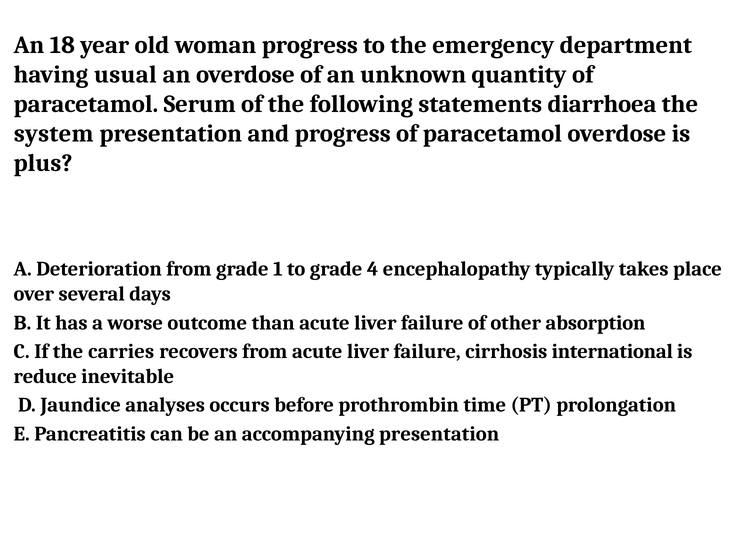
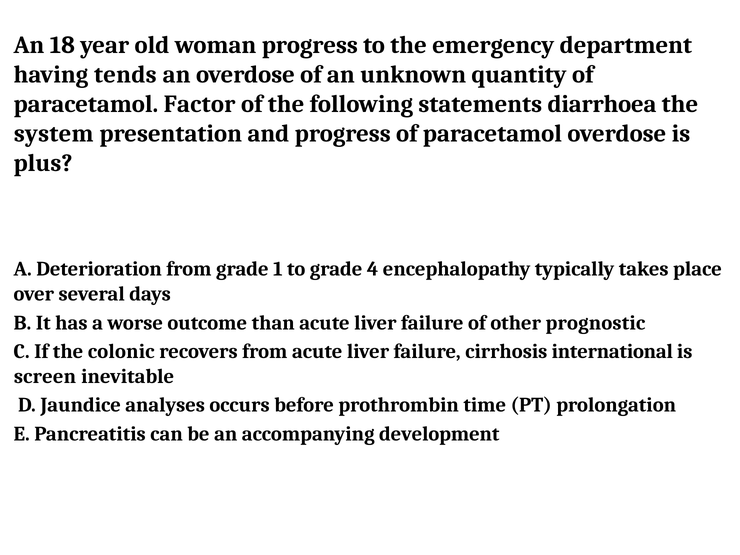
usual: usual -> tends (125, 75)
Serum: Serum -> Factor (200, 104)
absorption: absorption -> prognostic (595, 323)
carries: carries -> colonic (121, 352)
reduce: reduce -> screen (45, 376)
accompanying presentation: presentation -> development (439, 434)
